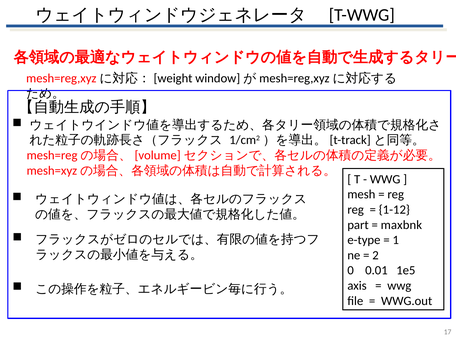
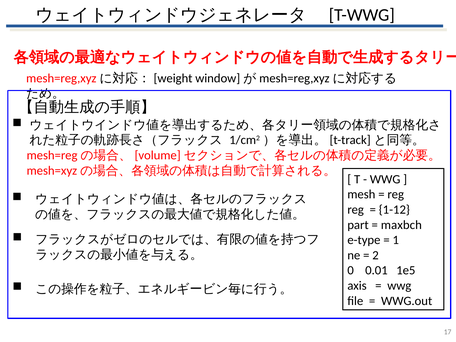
maxbnk: maxbnk -> maxbch (401, 225)
